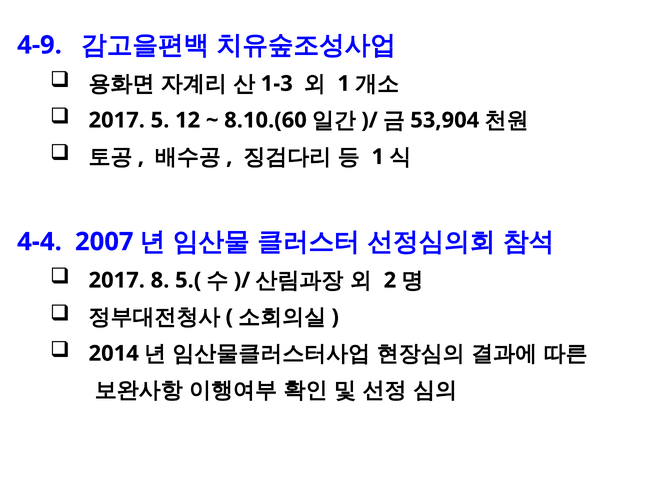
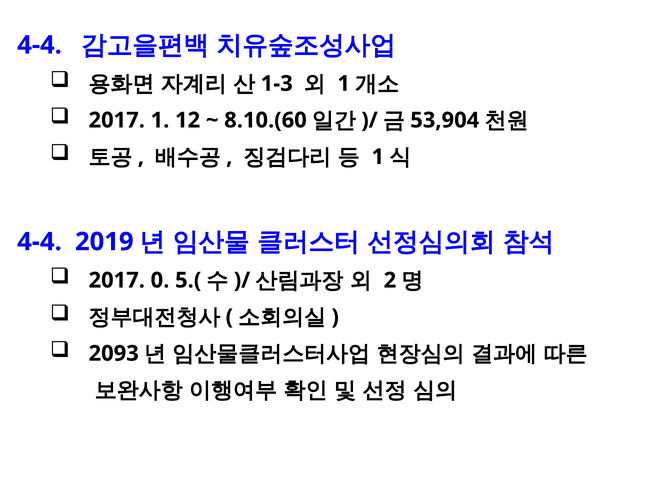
4-9: 4-9 -> 4-4 (40, 45)
2017 5: 5 -> 1 (160, 120)
2007: 2007 -> 2019 (104, 242)
8: 8 -> 0 (160, 280)
2014: 2014 -> 2093 (114, 354)
